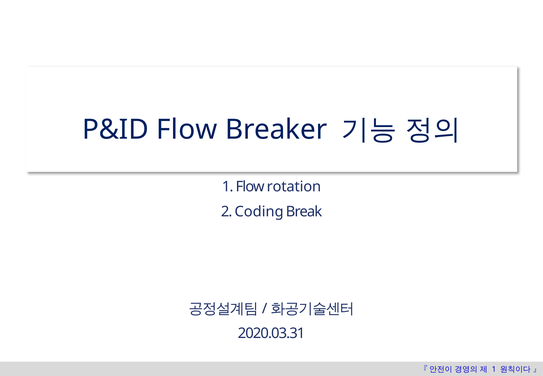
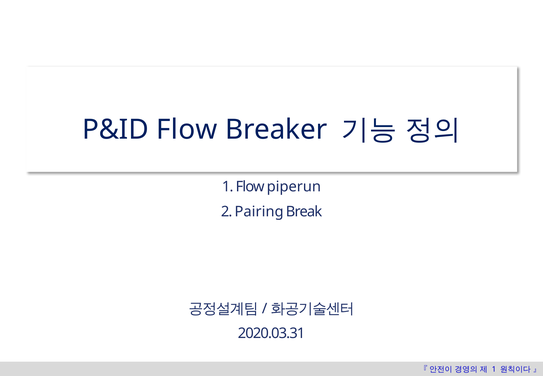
rotation: rotation -> piperun (294, 187)
Coding: Coding -> Pairing (259, 212)
